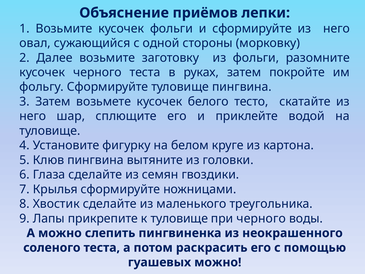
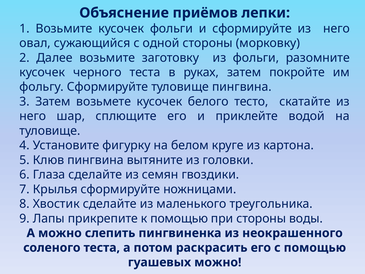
к туловище: туловище -> помощью (179, 218)
при черного: черного -> стороны (261, 218)
